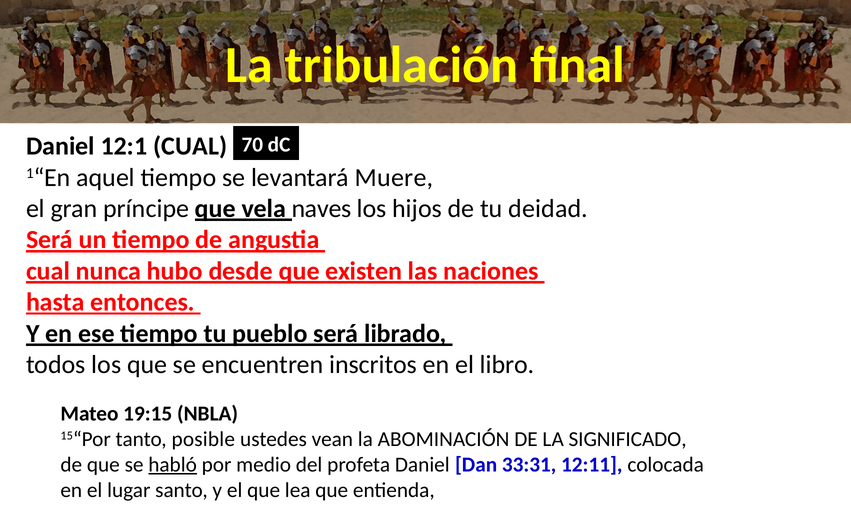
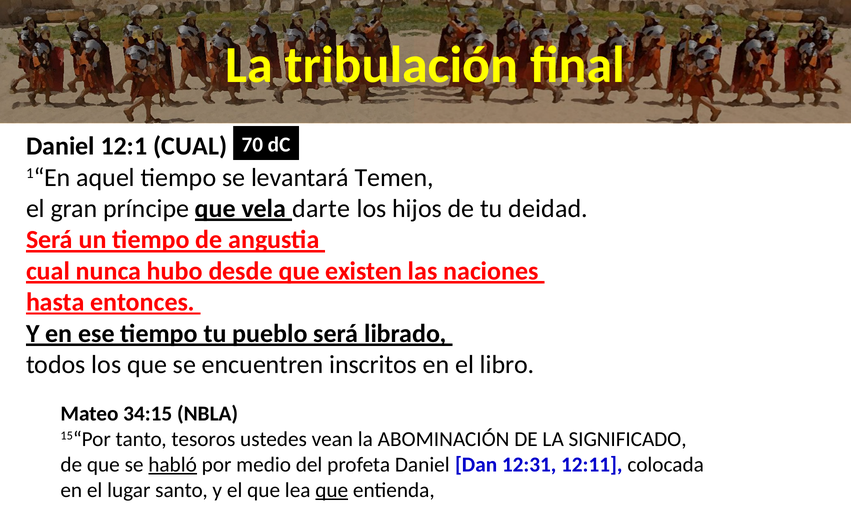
Muere: Muere -> Temen (394, 177)
naves: naves -> darte (321, 209)
19:15: 19:15 -> 34:15 (148, 413)
posible: posible -> tesoros (203, 439)
33:31: 33:31 -> 12:31 (529, 464)
que underline: none -> present (332, 490)
